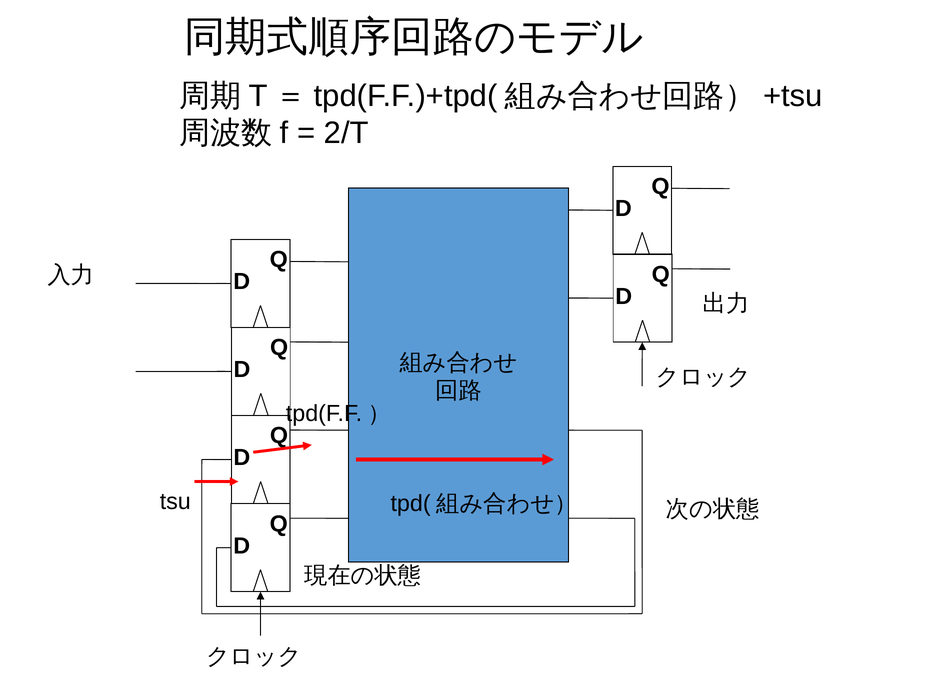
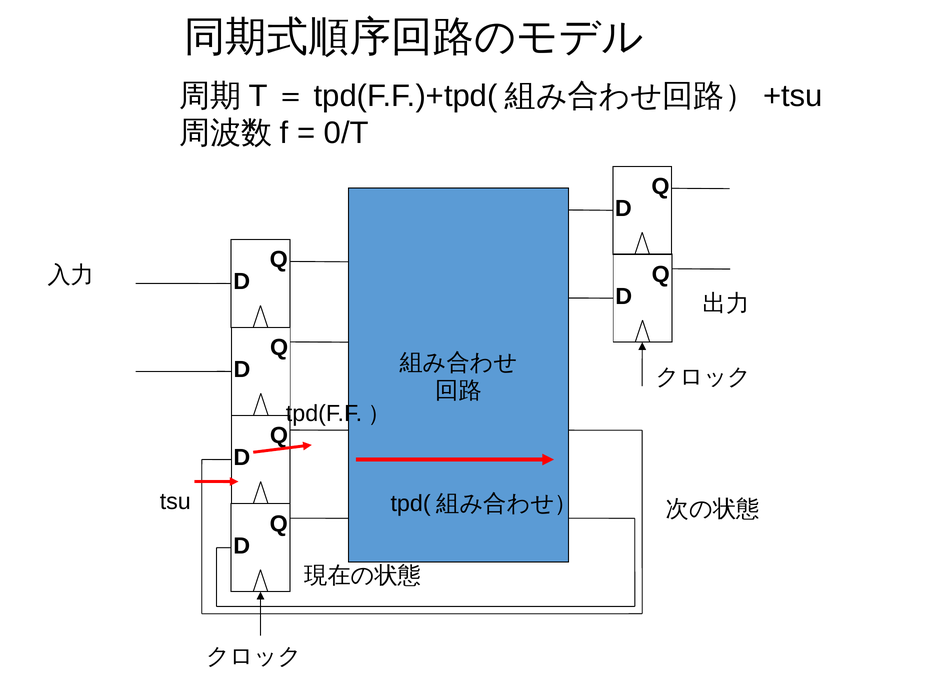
2/T: 2/T -> 0/T (346, 133)
